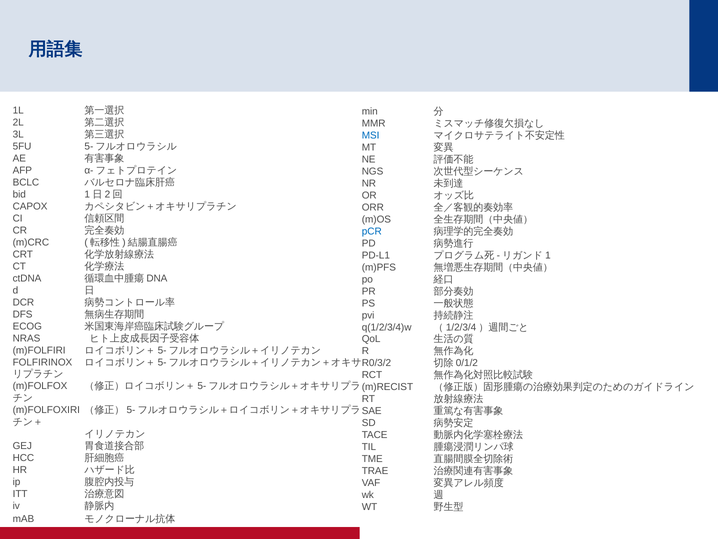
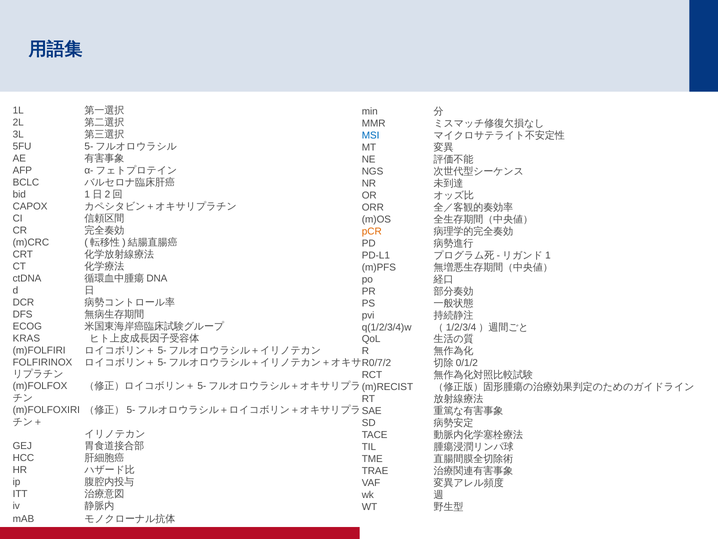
pCR colour: blue -> orange (372, 231)
NRAS: NRAS -> KRAS (26, 338)
R0/3/2: R0/3/2 -> R0/7/2 (376, 363)
